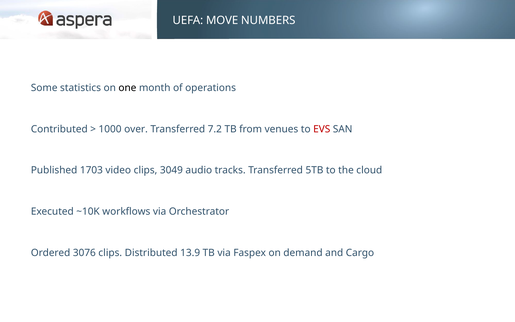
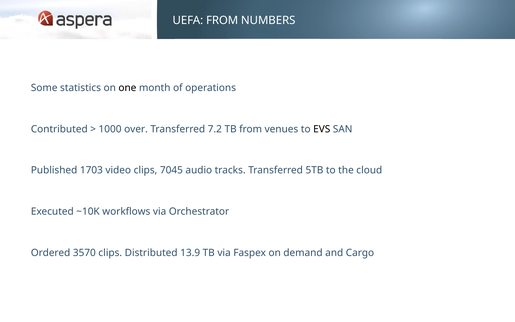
UEFA MOVE: MOVE -> FROM (222, 20)
EVS colour: red -> black (322, 129)
3049: 3049 -> 7045 (171, 170)
3076: 3076 -> 3570 (84, 253)
